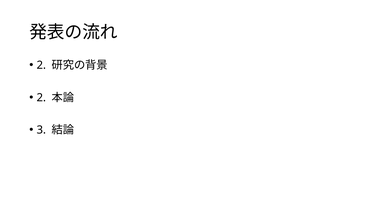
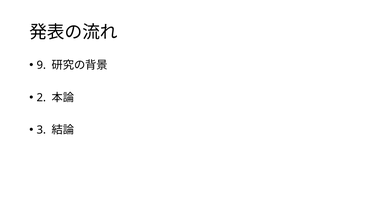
2: 2 -> 9 (41, 65)
